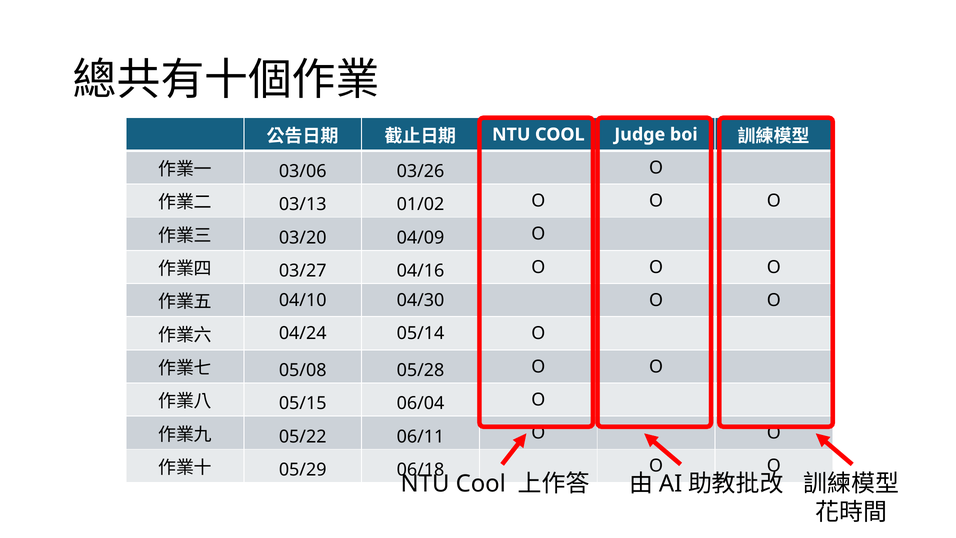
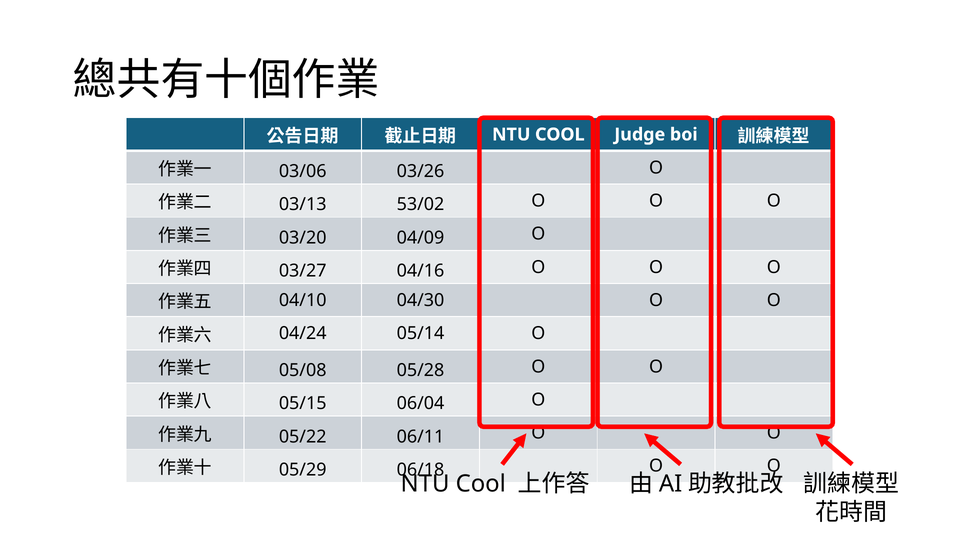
01/02: 01/02 -> 53/02 (421, 204)
